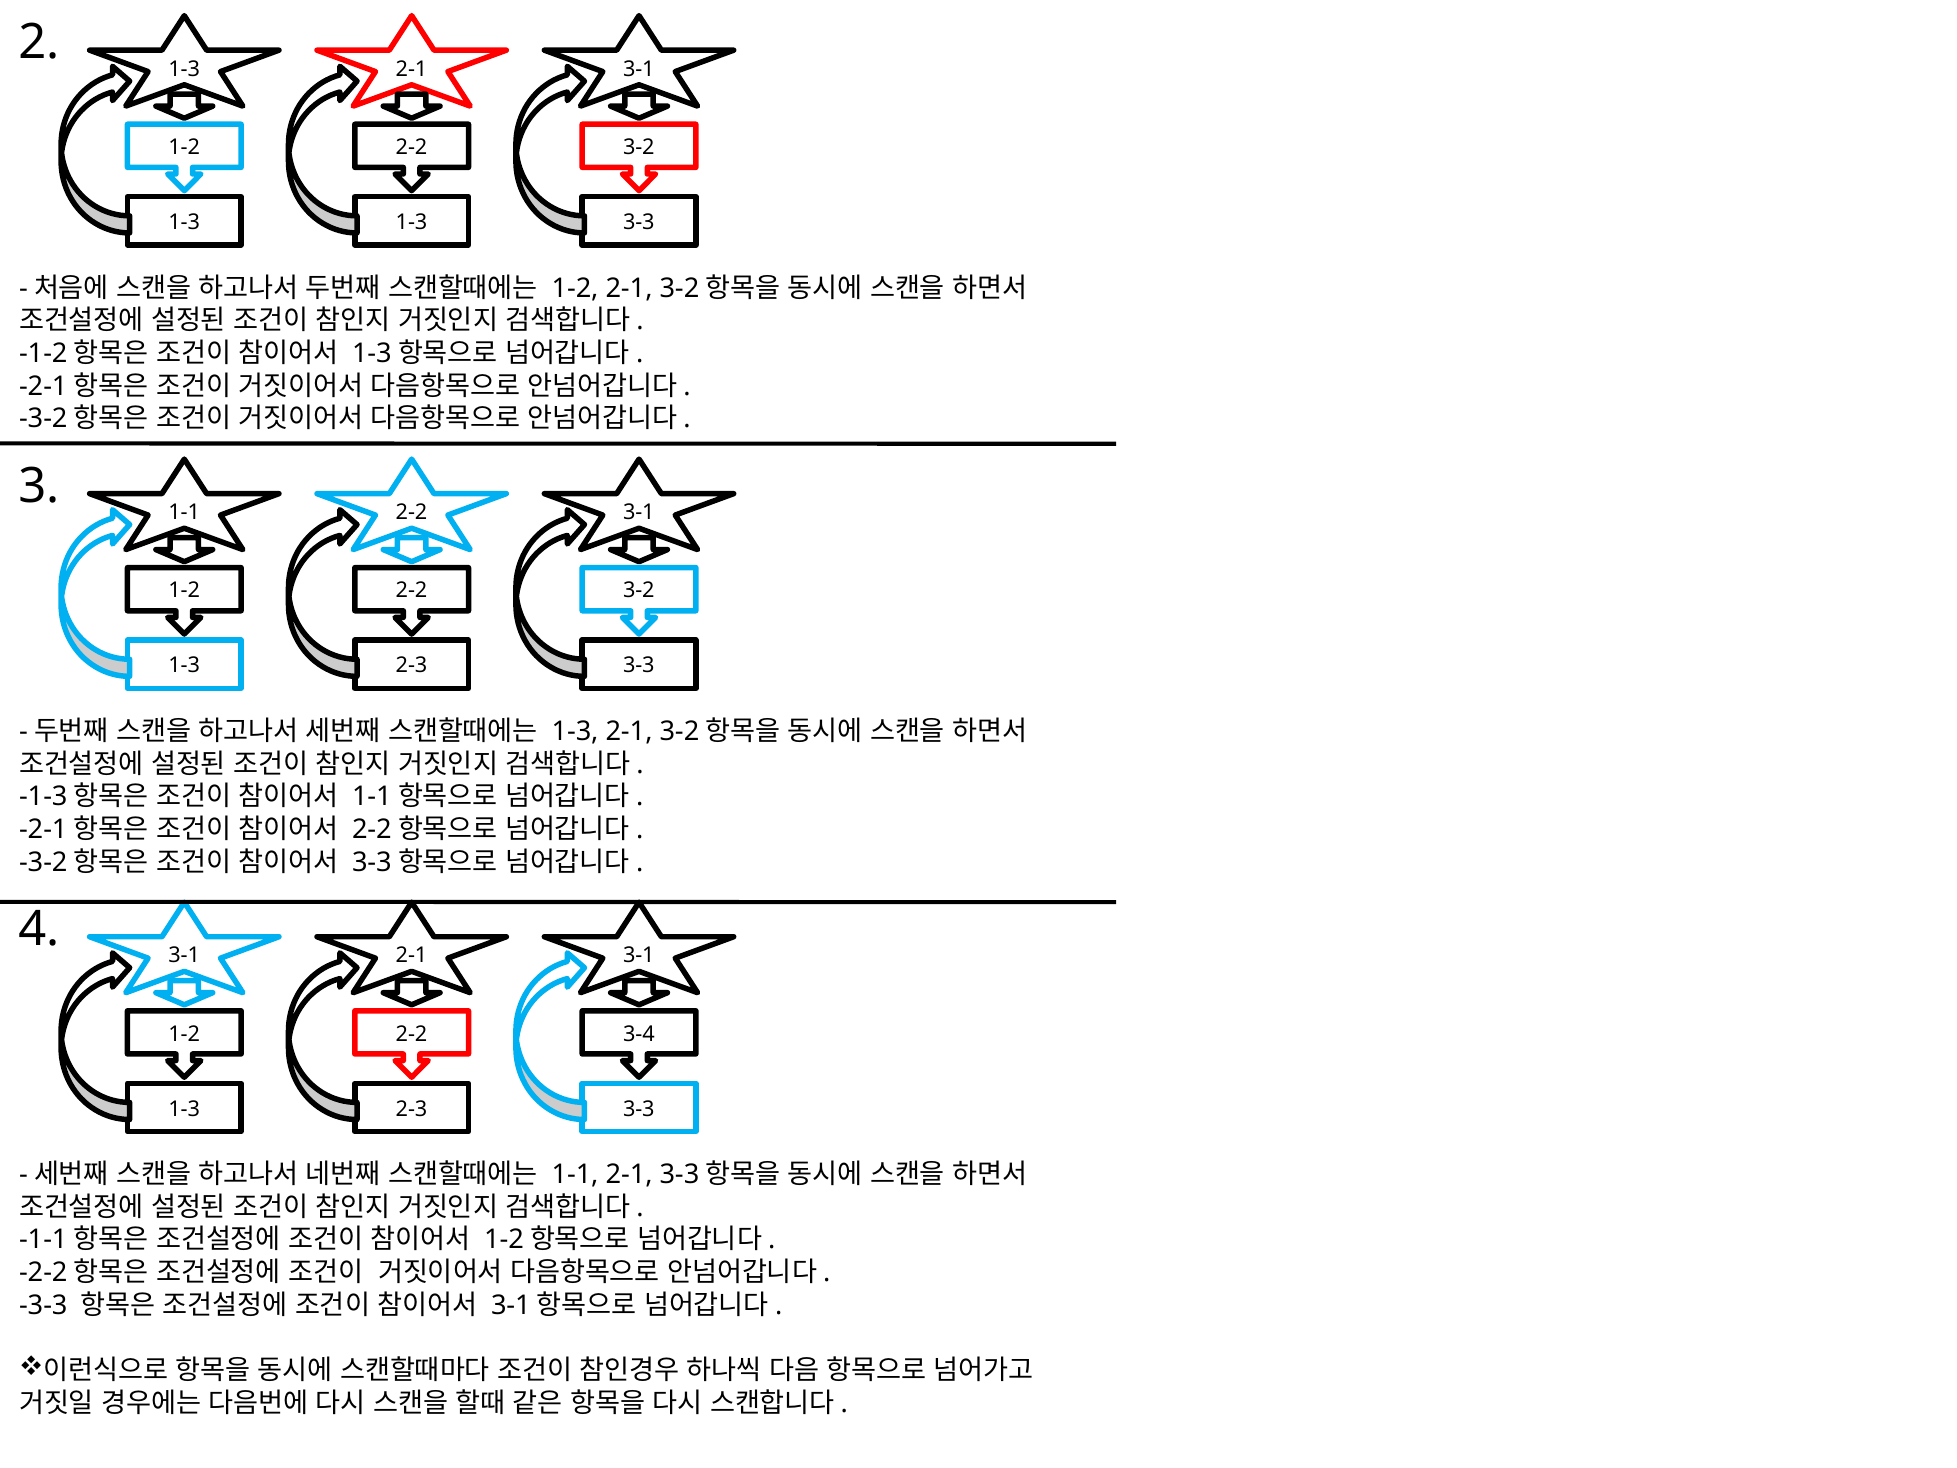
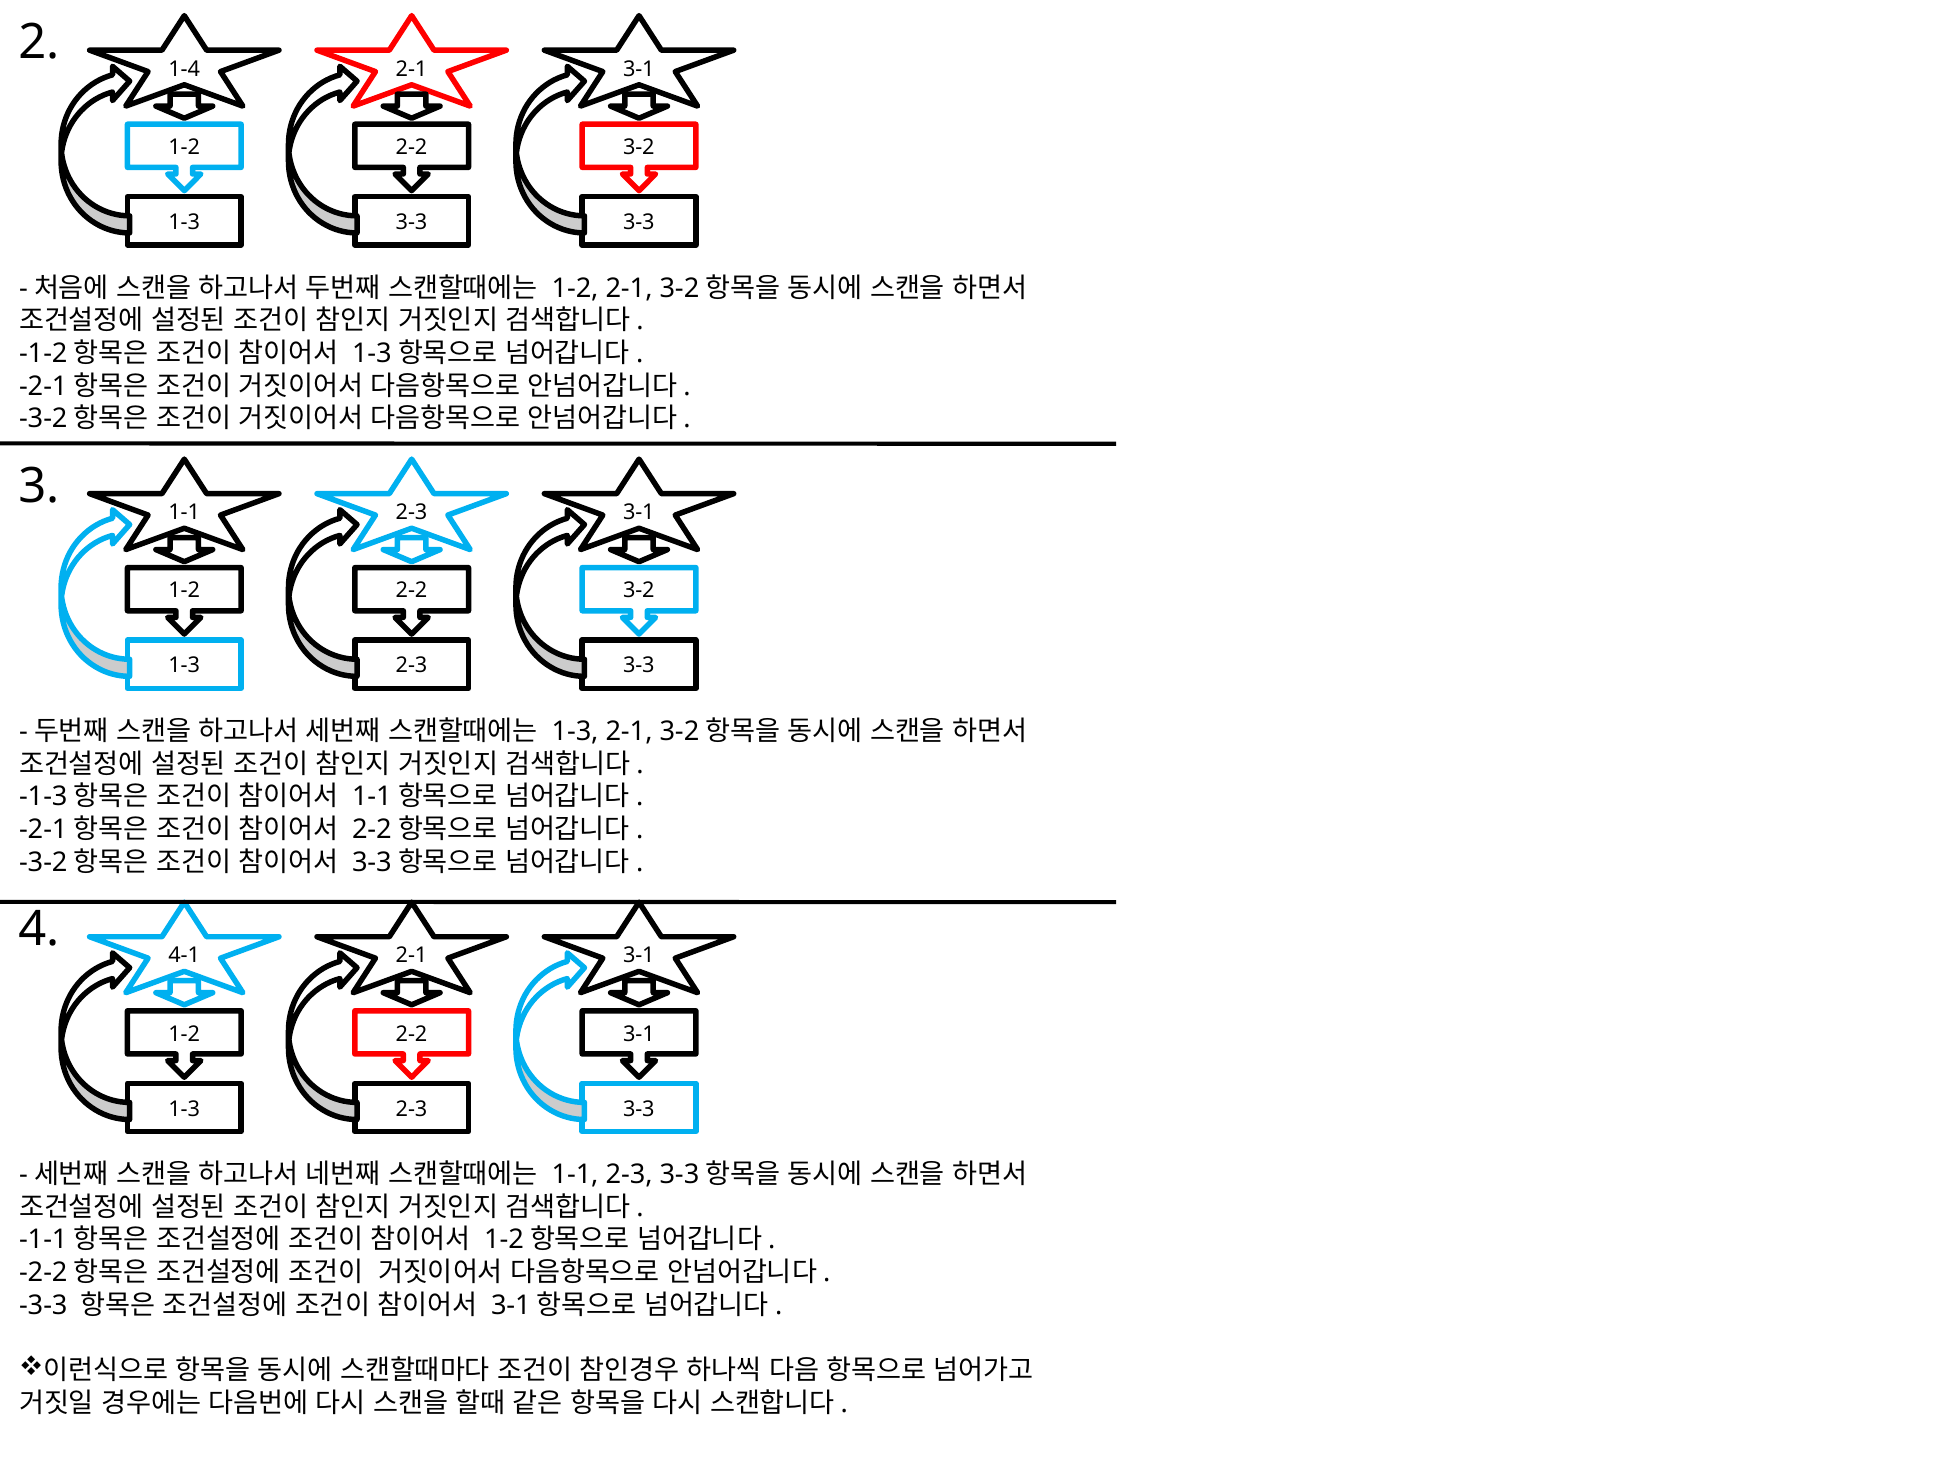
1-3: 1-3 -> 1-4 (184, 69)
1-3: 1-3 -> 3-3 (411, 222)
2-2: 2-2 -> 2-3 (411, 512)
3-1: 3-1 -> 4-1 (184, 955)
3-4: 3-4 -> 3-1 (639, 1034)
1-1 2-1: 2-1 -> 2-3 (629, 1174)
